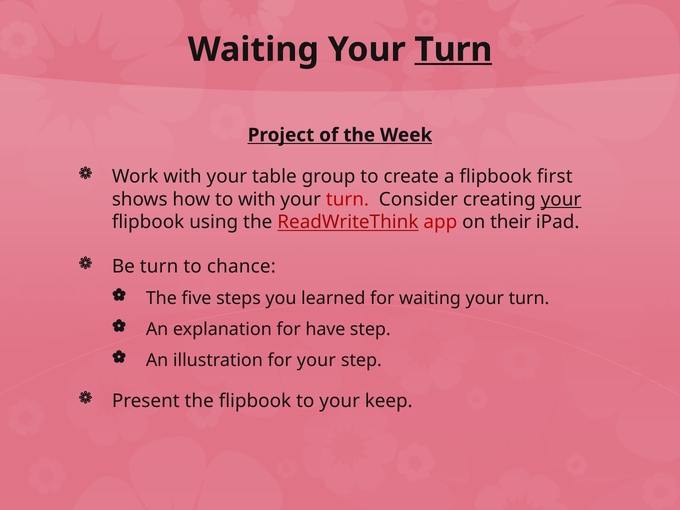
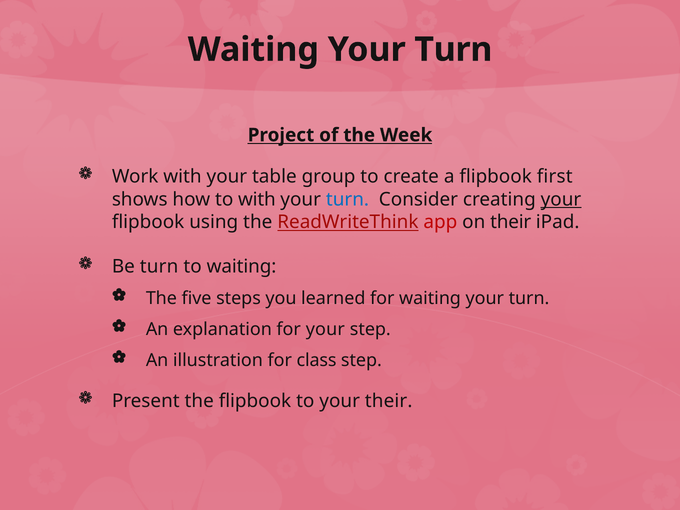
Turn underline: present -> none (453, 50)
turn colour: red -> blue (347, 199)
to chance: chance -> waiting (242, 267)
for have: have -> your (325, 329)
for your: your -> class (317, 360)
your keep: keep -> their (389, 401)
